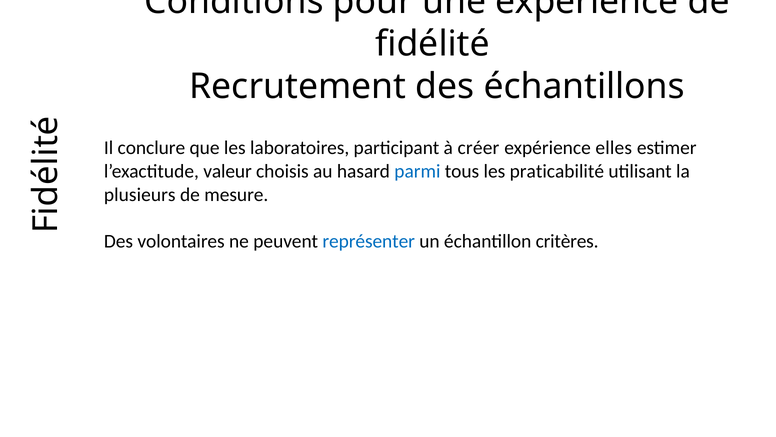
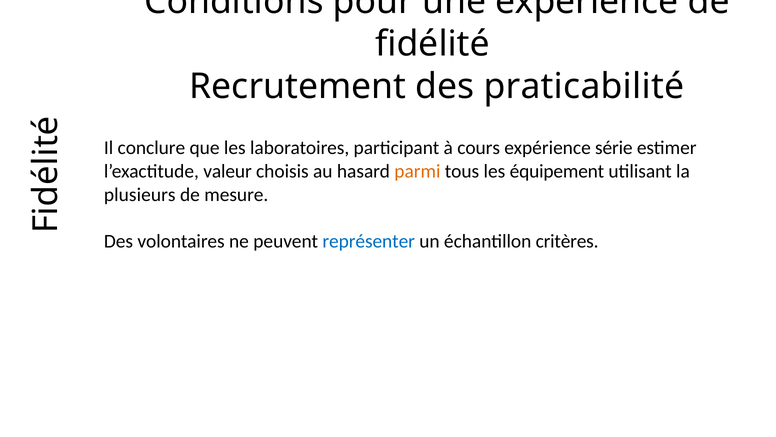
échantillons: échantillons -> praticabilité (584, 87)
créer: créer -> cours (479, 148)
elles: elles -> série (614, 148)
parmi colour: blue -> orange (417, 171)
praticabilité: praticabilité -> équipement (557, 171)
